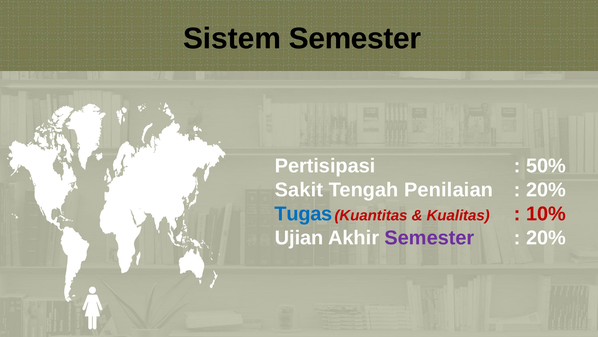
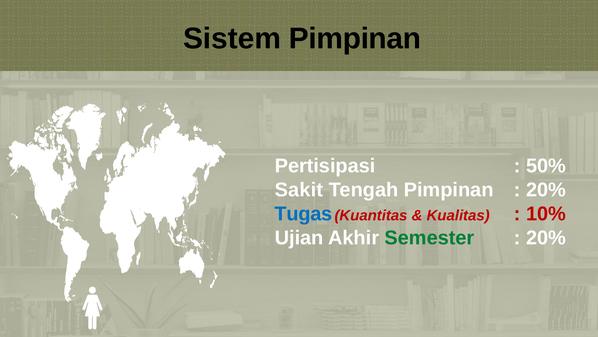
Sistem Semester: Semester -> Pimpinan (355, 38)
Tengah Penilaian: Penilaian -> Pimpinan (449, 190)
Semester colour: purple -> green (429, 237)
